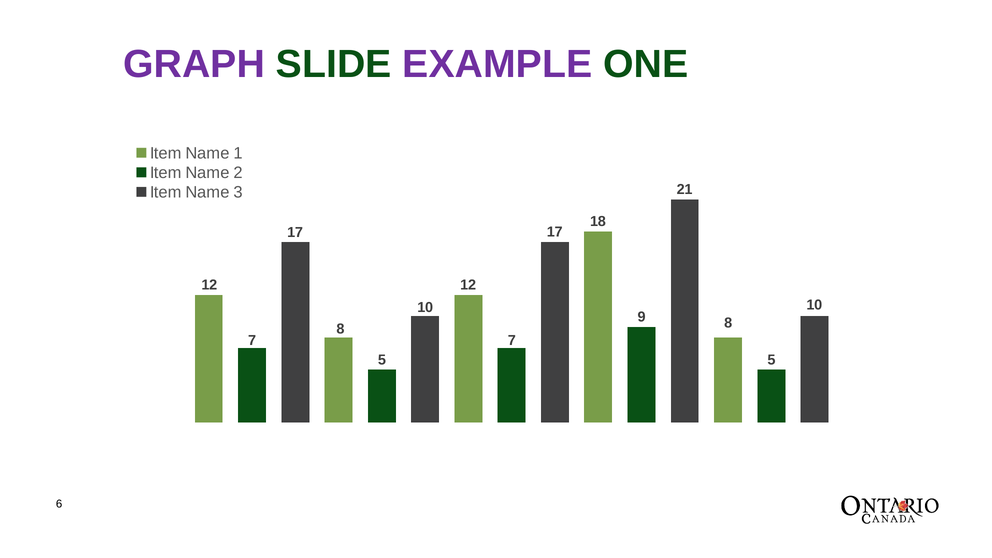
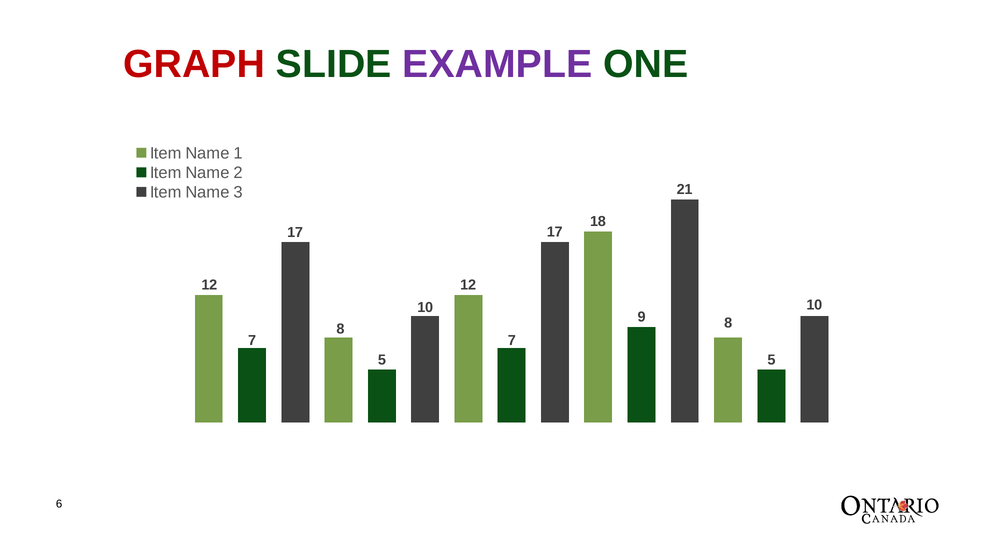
GRAPH colour: purple -> red (194, 64)
